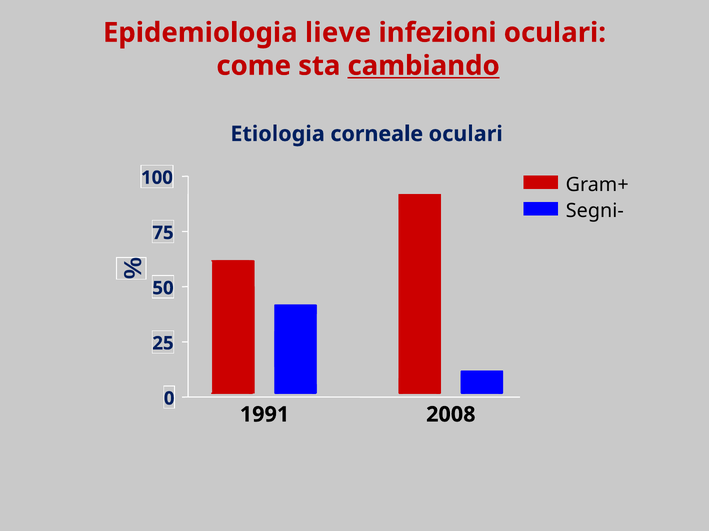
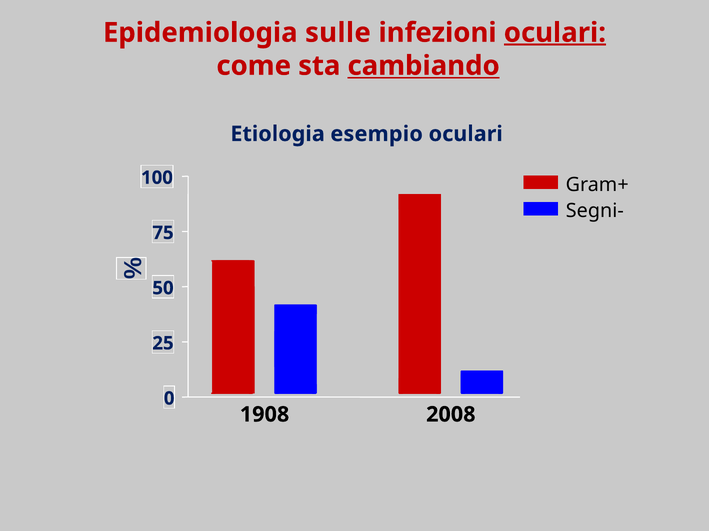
lieve: lieve -> sulle (338, 33)
oculari underline: none -> present (555, 33)
corneale: corneale -> esempio (377, 134)
1991: 1991 -> 1908 (265, 415)
